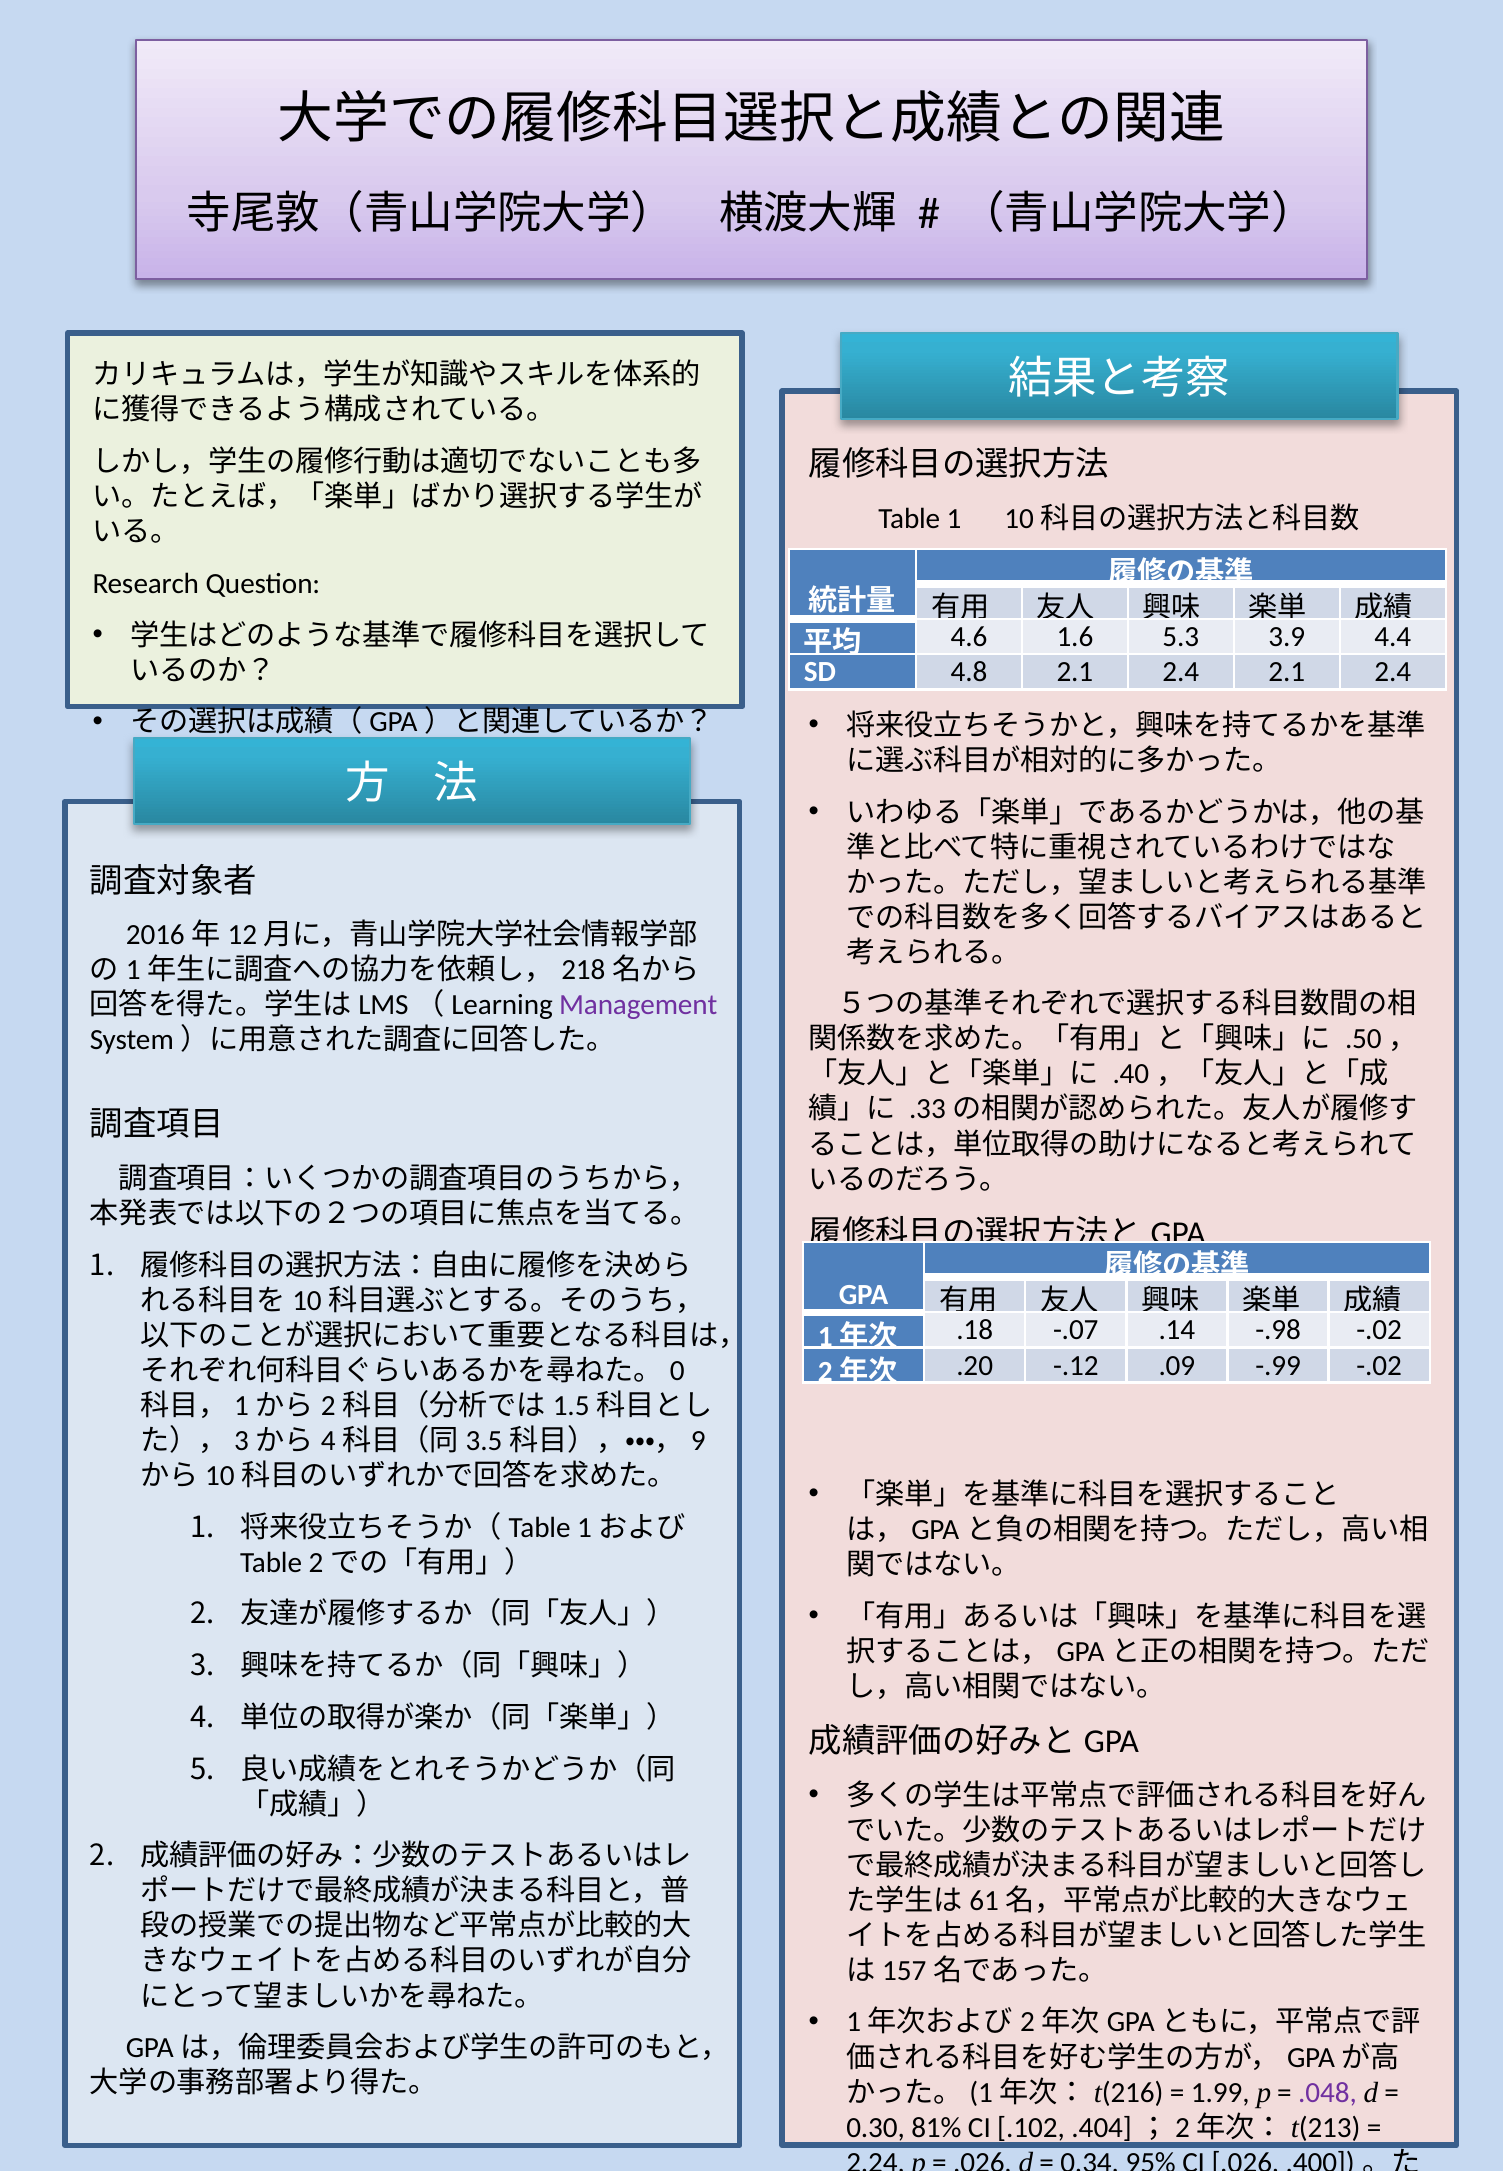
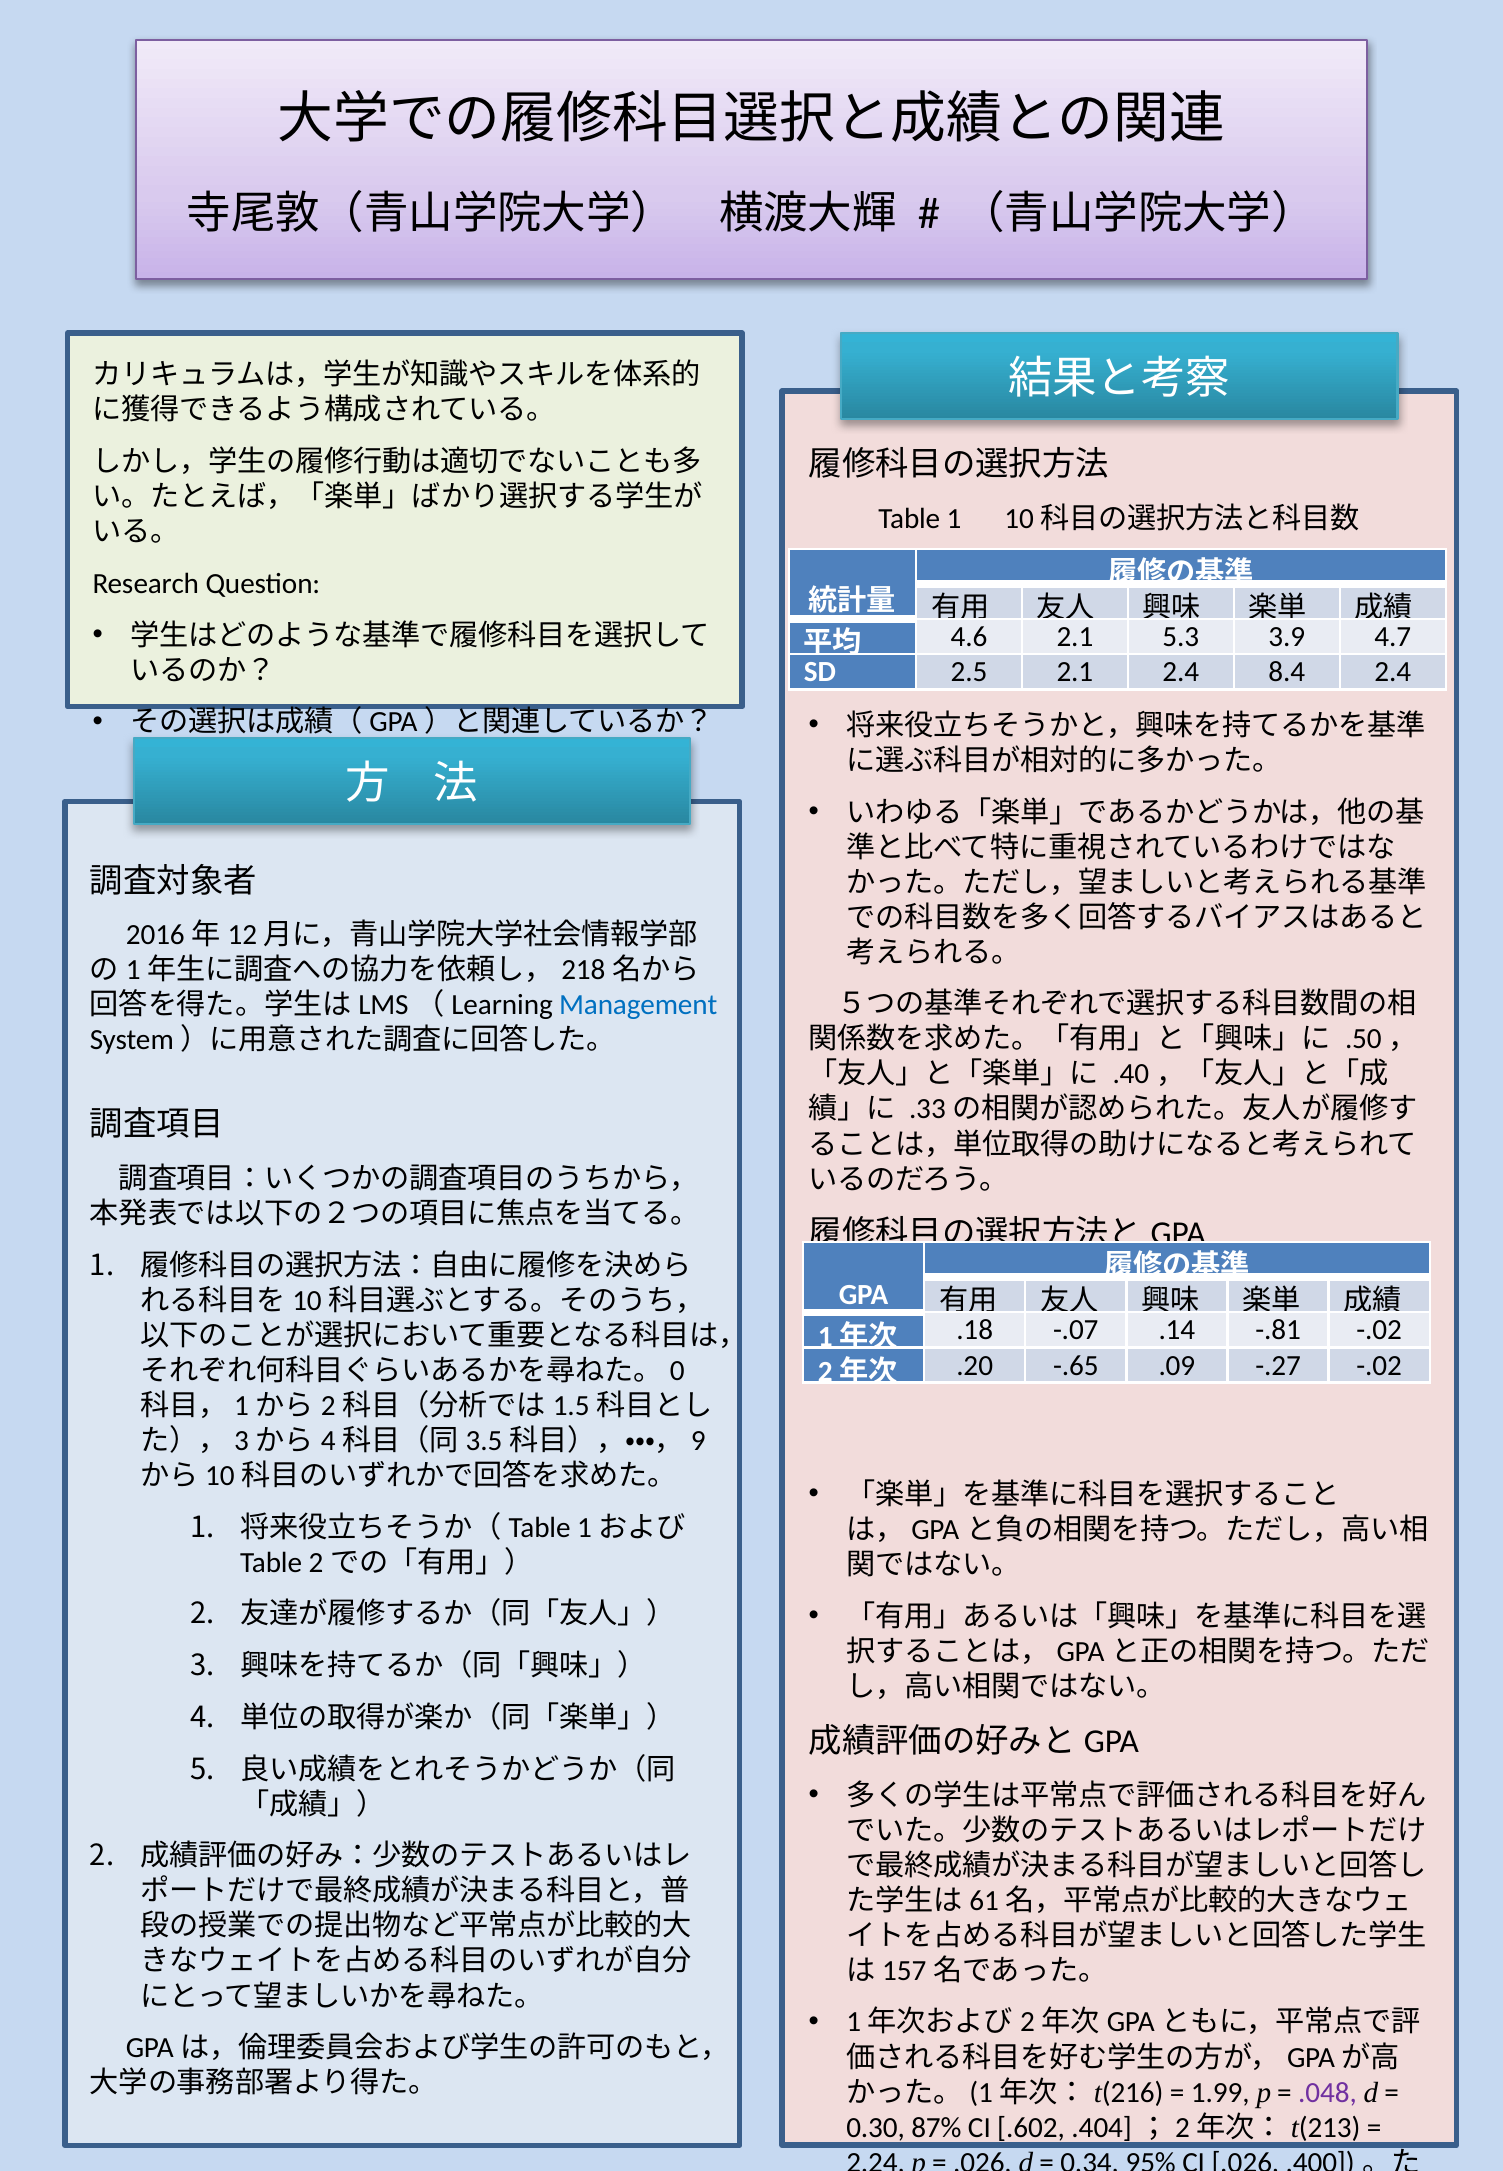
4.6 1.6: 1.6 -> 2.1 (1075, 637)
4.4: 4.4 -> 4.7 (1393, 637)
4.8: 4.8 -> 2.5 (969, 672)
2.4 2.1: 2.1 -> 8.4 (1287, 672)
Management colour: purple -> blue (638, 1005)
-.98: -.98 -> -.81 (1278, 1330)
-.12: -.12 -> -.65 (1076, 1365)
-.99: -.99 -> -.27 (1278, 1365)
81%: 81% -> 87% (936, 2127)
.102: .102 -> .602 (1031, 2127)
